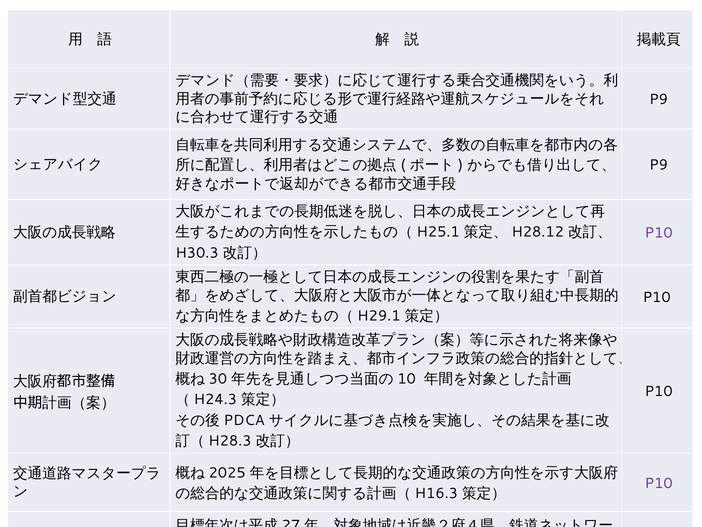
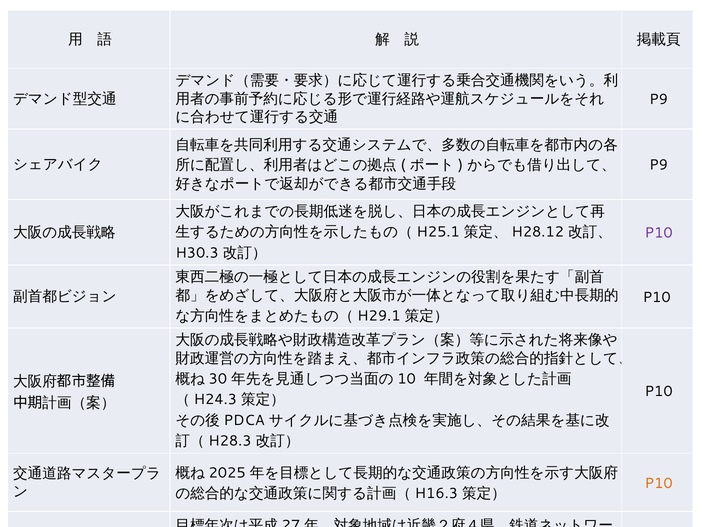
P10 colour: purple -> orange (659, 483)
